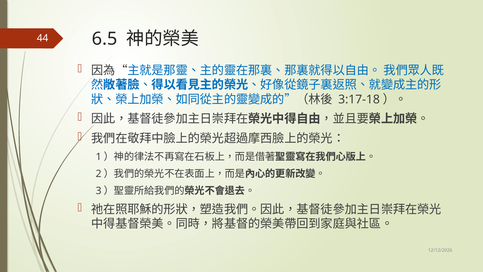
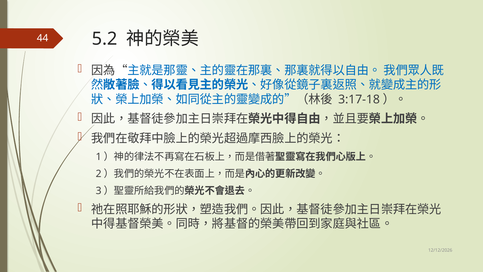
6.5: 6.5 -> 5.2 (105, 39)
